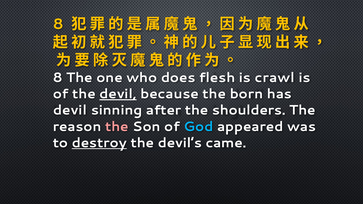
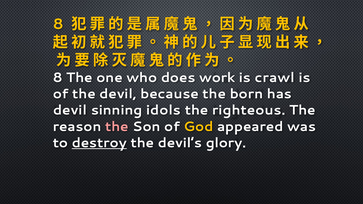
flesh: flesh -> work (217, 78)
devil underline: present -> none (118, 94)
after: after -> idols (163, 110)
shoulders: shoulders -> righteous (249, 110)
God colour: light blue -> yellow (198, 127)
came: came -> glory (226, 143)
